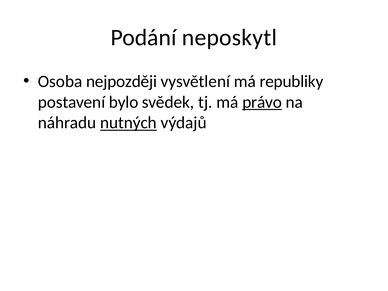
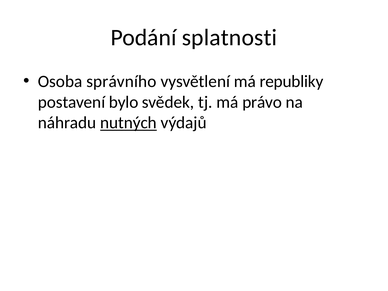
neposkytl: neposkytl -> splatnosti (229, 38)
nejpozději: nejpozději -> správního (121, 81)
právo underline: present -> none (262, 102)
